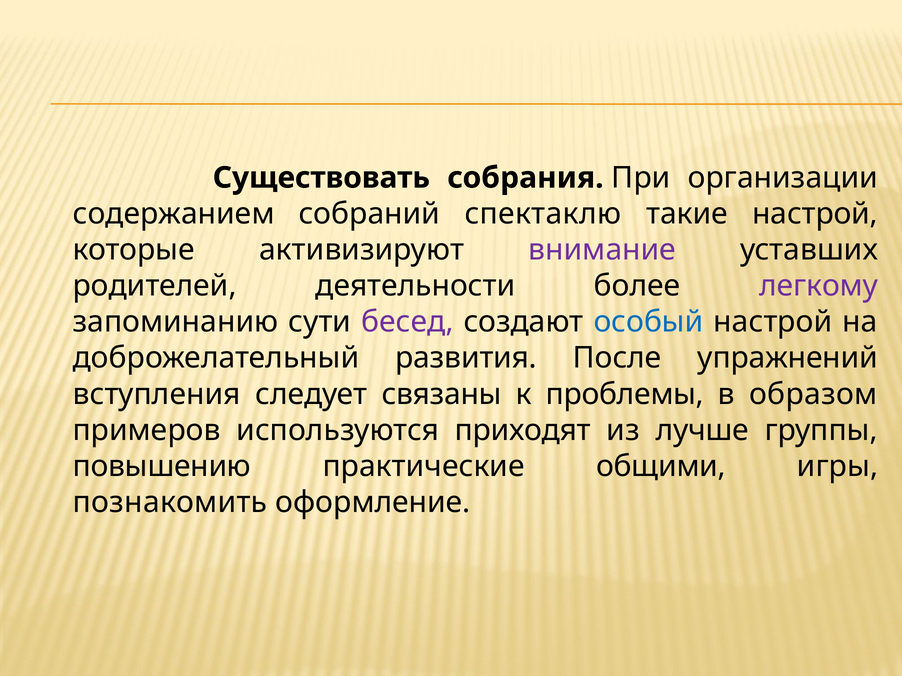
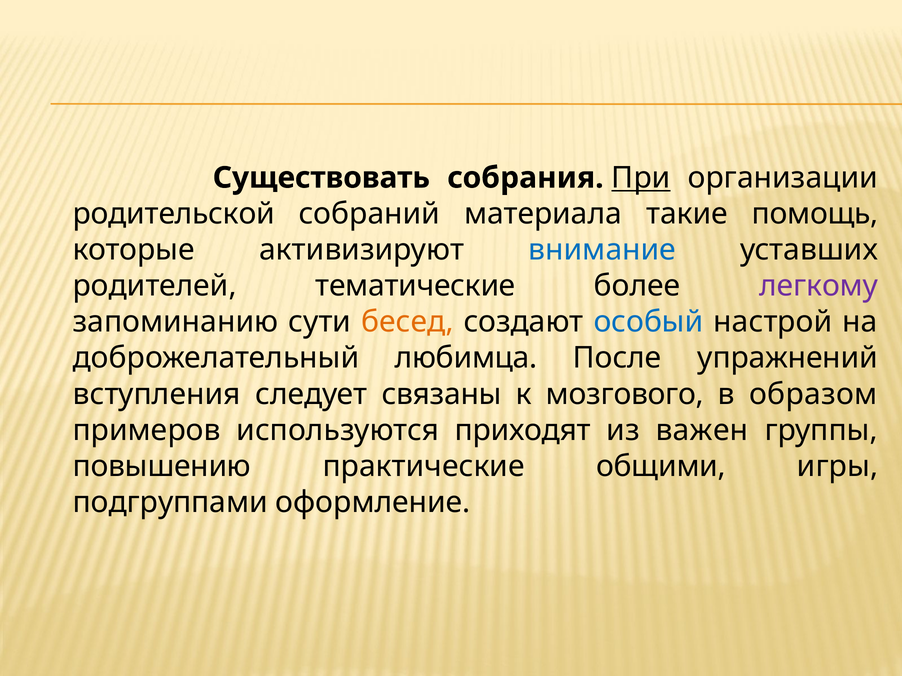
При underline: none -> present (641, 178)
содержанием: содержанием -> родительской (174, 214)
спектаклю: спектаклю -> материала (543, 214)
такие настрой: настрой -> помощь (815, 214)
внимание colour: purple -> blue (602, 250)
деятельности: деятельности -> тематические (415, 286)
бесед colour: purple -> orange (408, 322)
развития: развития -> любимца (466, 358)
проблемы: проблемы -> мозгового (625, 394)
лучше: лучше -> важен (702, 430)
познакомить: познакомить -> подгруппами (170, 503)
